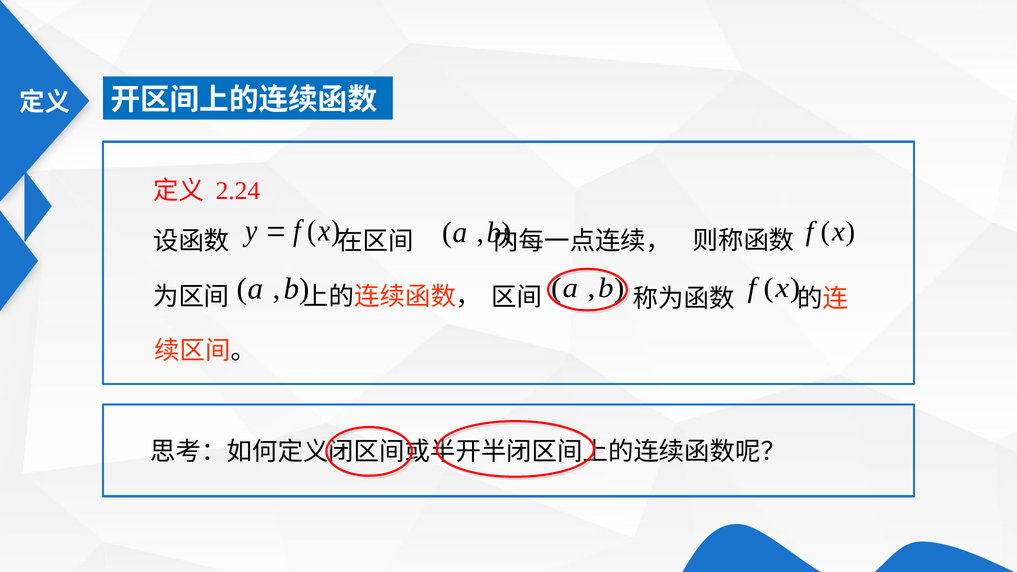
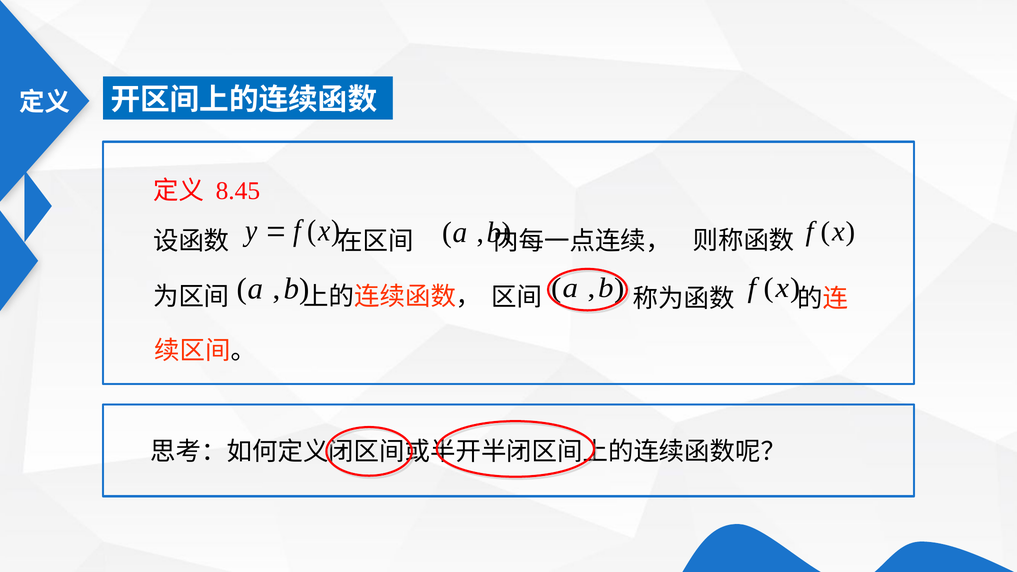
2.24: 2.24 -> 8.45 (238, 191)
